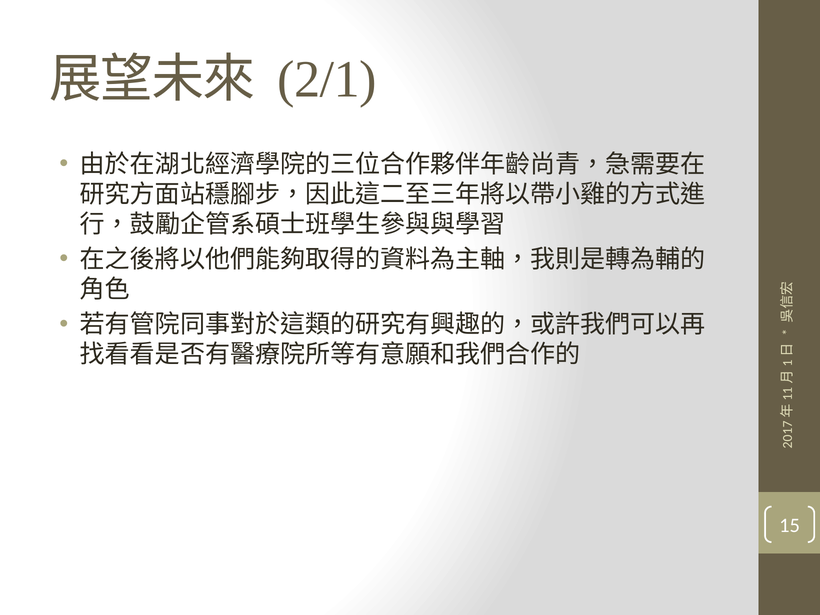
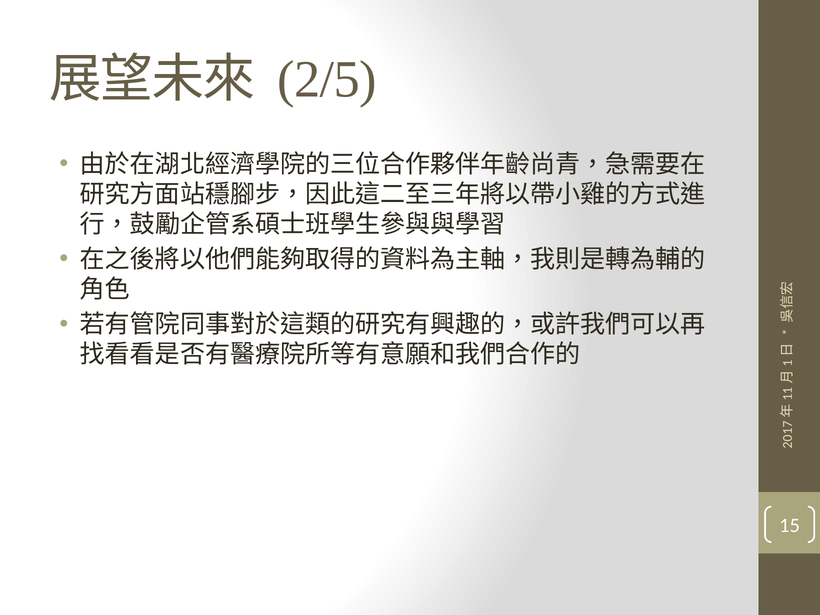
2/1: 2/1 -> 2/5 (327, 80)
